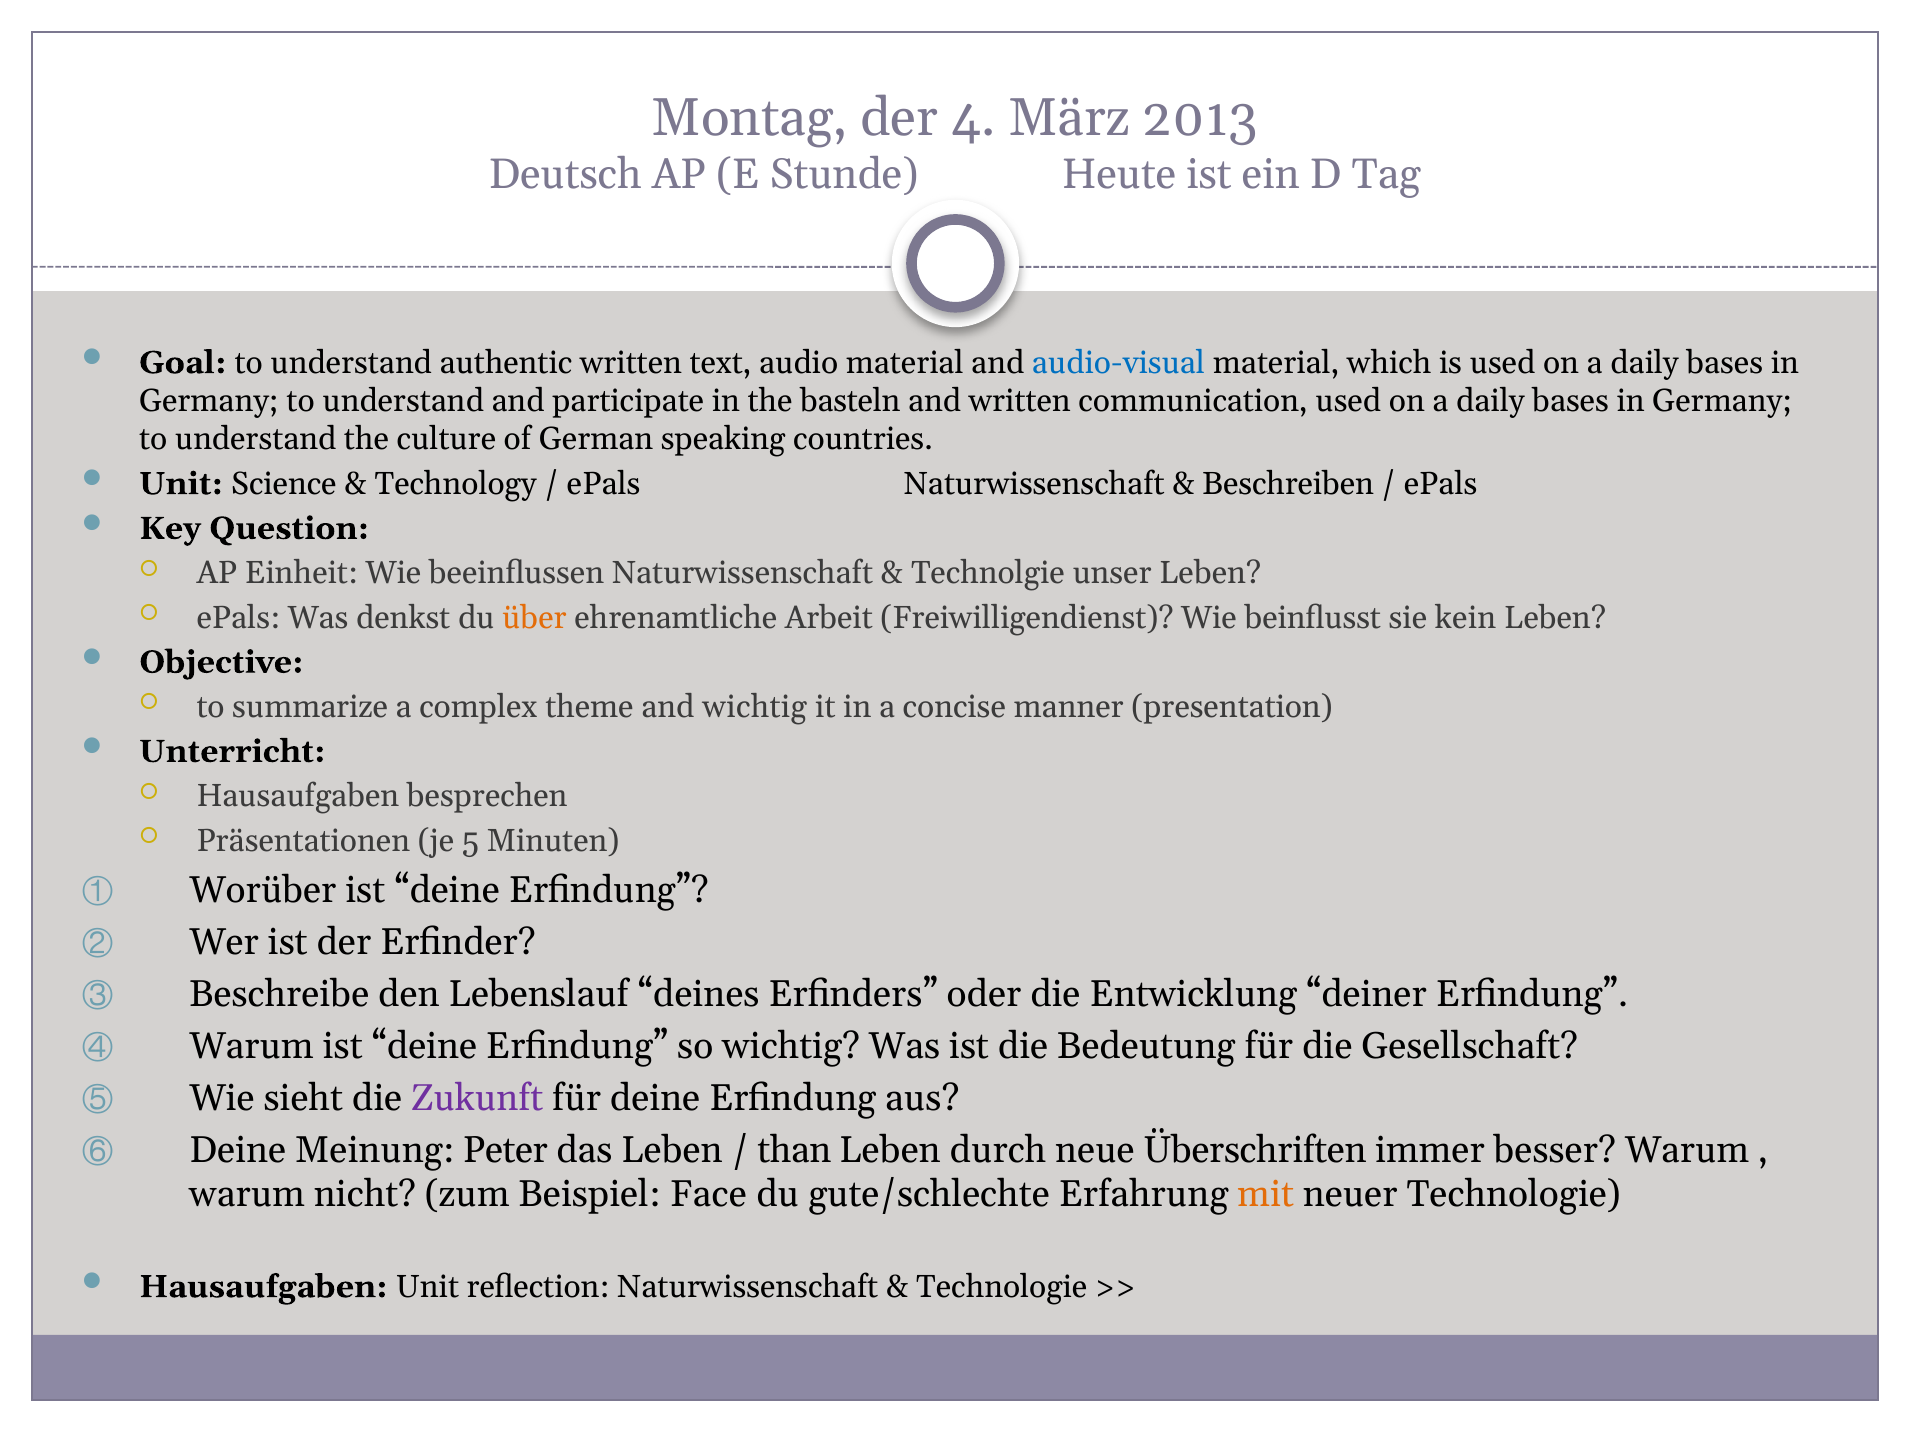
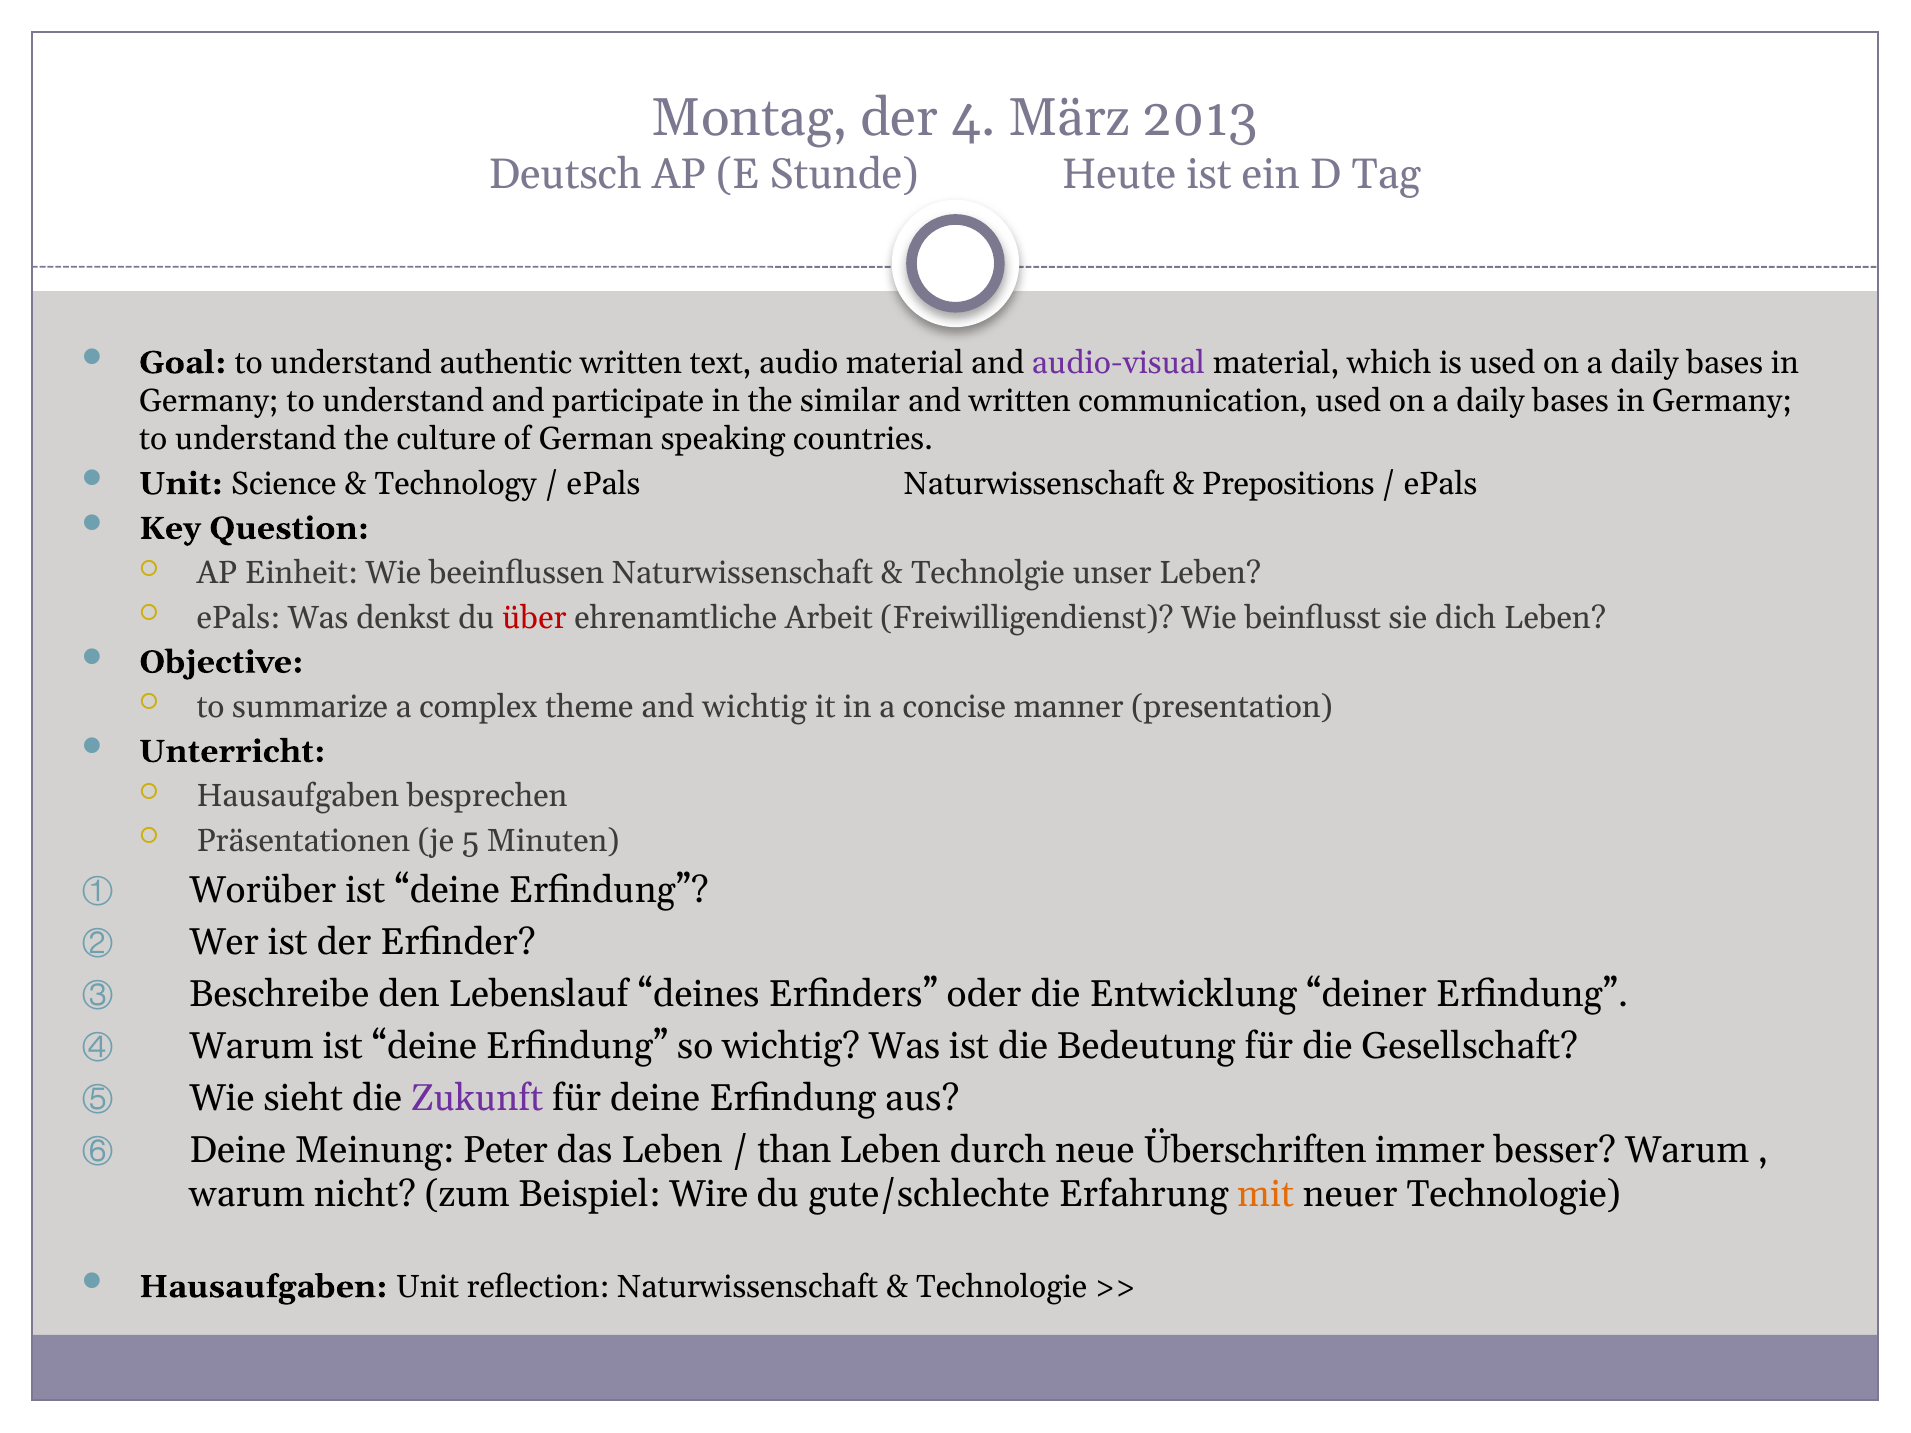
audio-visual colour: blue -> purple (1119, 363)
basteln: basteln -> similar (850, 401)
Beschreiben: Beschreiben -> Prepositions (1288, 484)
über colour: orange -> red (534, 618)
kein: kein -> dich (1466, 618)
Face: Face -> Wire (709, 1195)
